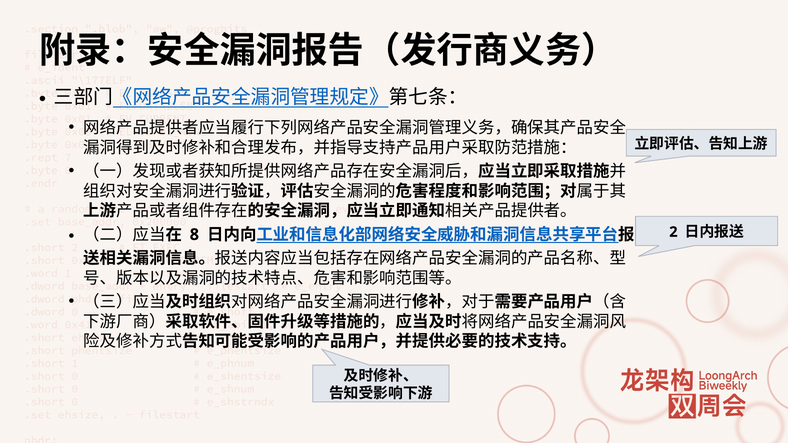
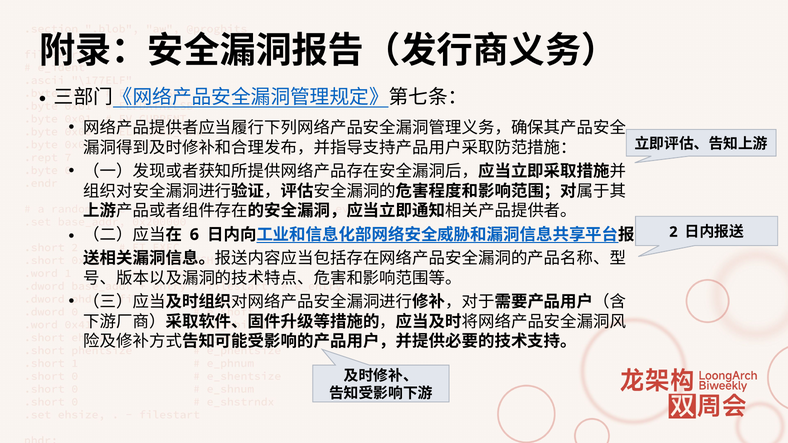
8: 8 -> 6 (194, 235)
